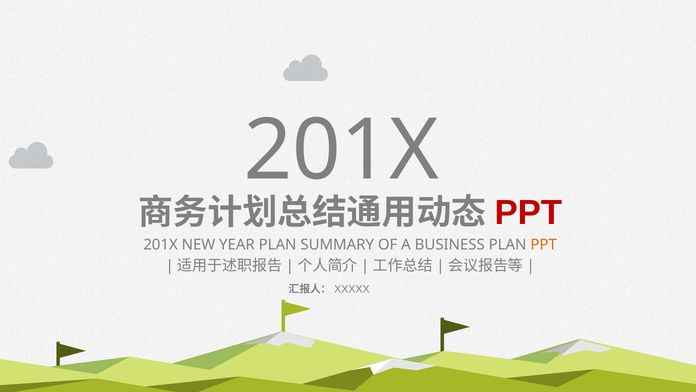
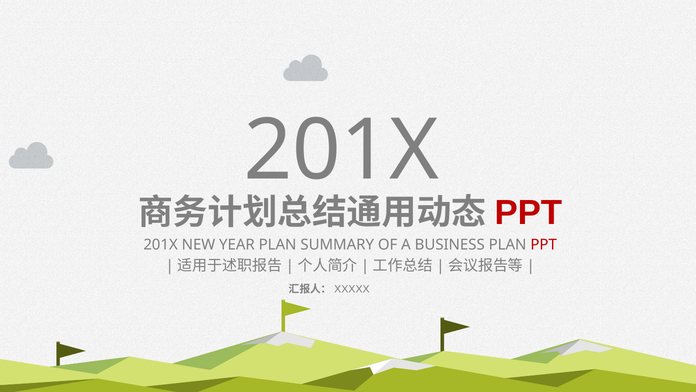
PPT colour: orange -> red (544, 244)
